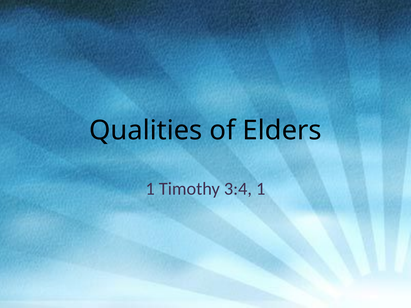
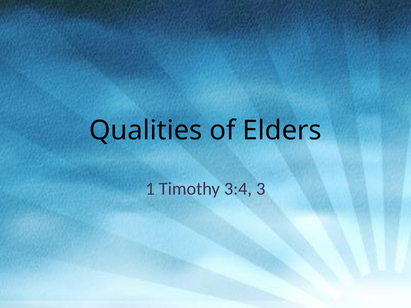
3:4 1: 1 -> 3 (261, 189)
